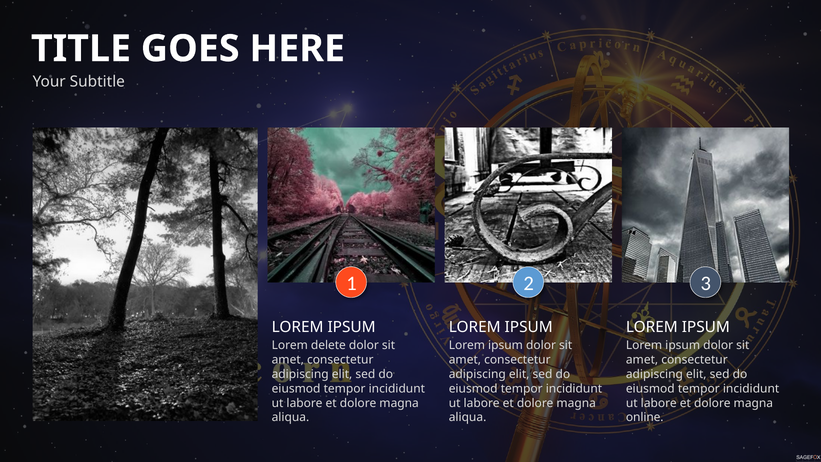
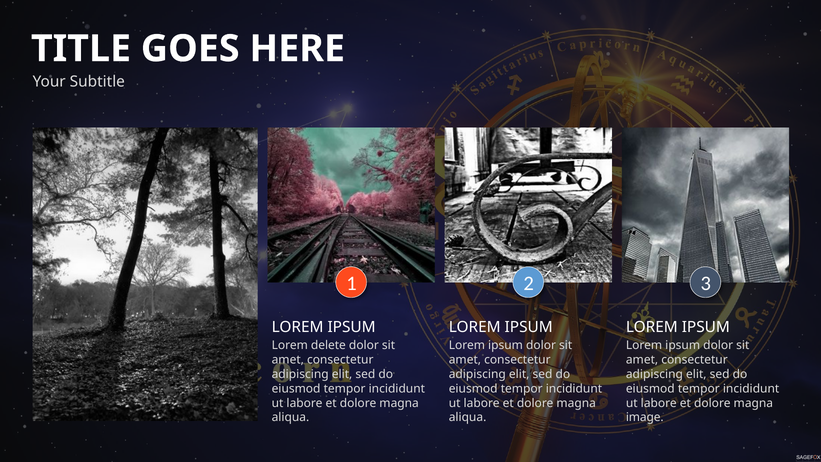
online: online -> image (645, 417)
